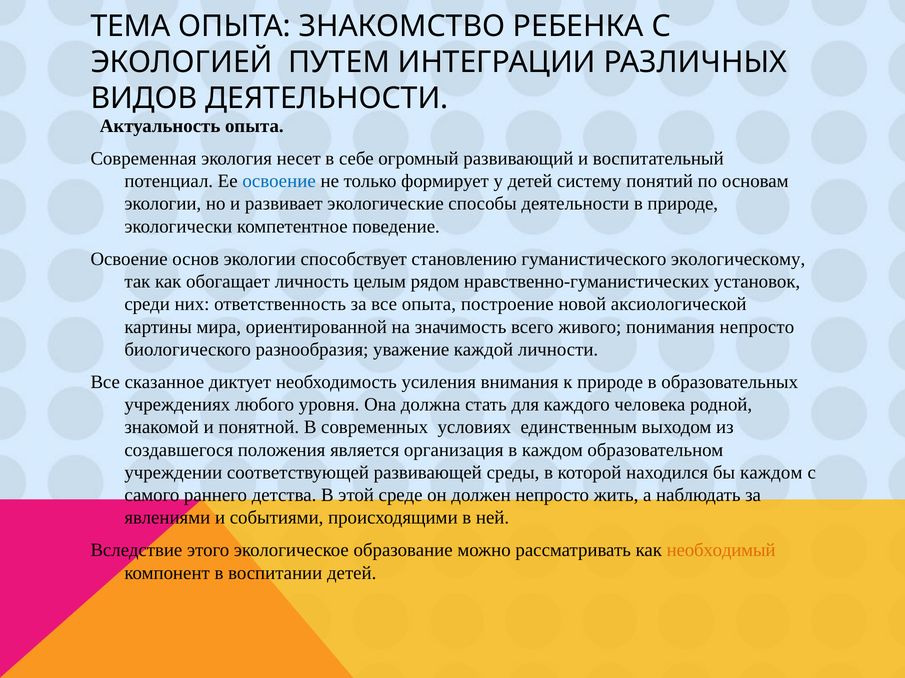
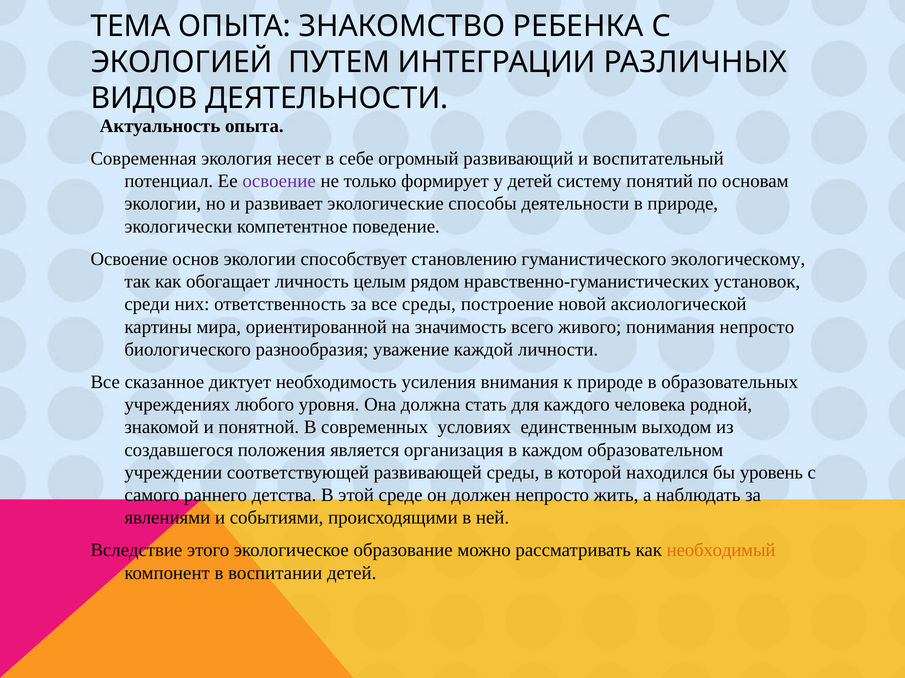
освоение colour: blue -> purple (279, 181)
все опыта: опыта -> среды (429, 305)
бы каждом: каждом -> уровень (771, 473)
